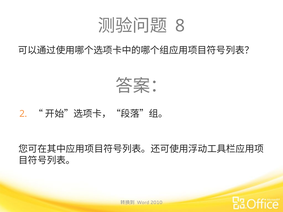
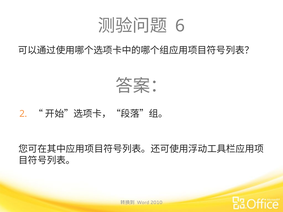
8: 8 -> 6 (180, 26)
